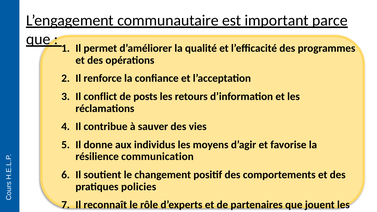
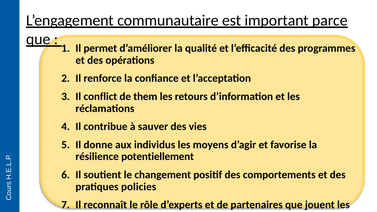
posts: posts -> them (145, 97)
communication: communication -> potentiellement (158, 157)
